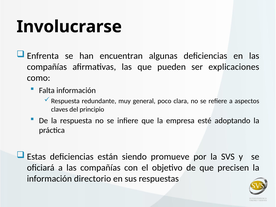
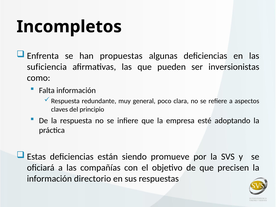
Involucrarse: Involucrarse -> Incompletos (69, 27)
encuentran: encuentran -> propuestas (121, 56)
compañías: compañías -> suficiencia (47, 67)
explicaciones: explicaciones -> inversionistas (234, 67)
